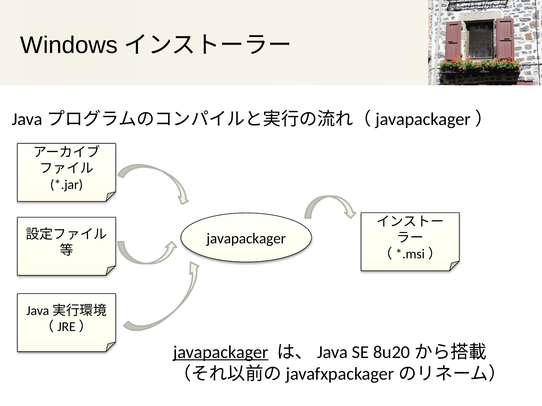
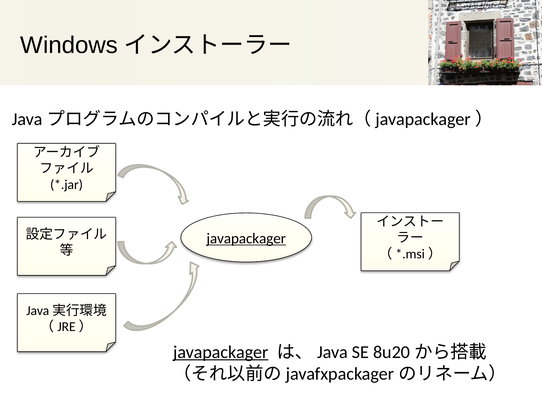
javapackager underline: none -> present (246, 239)
